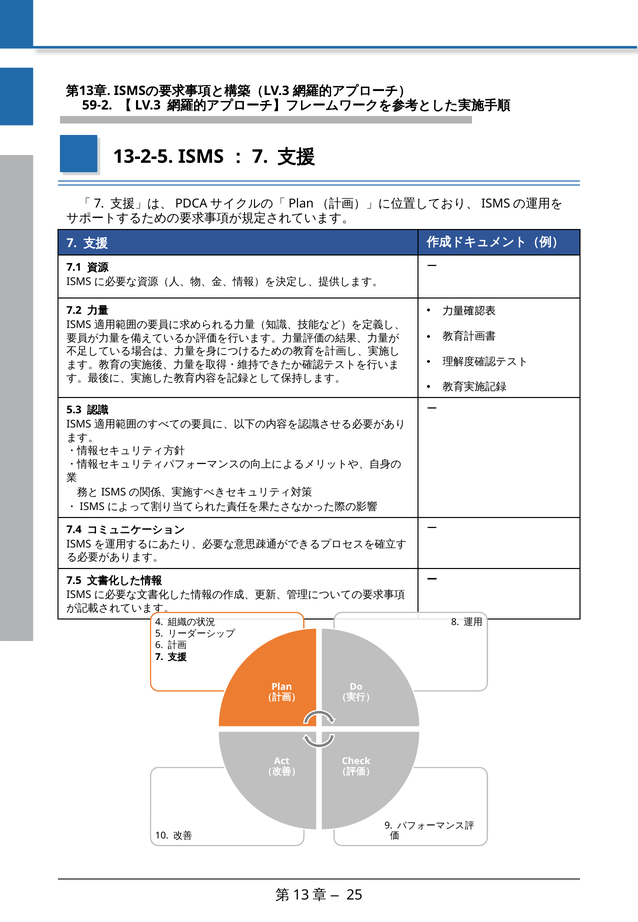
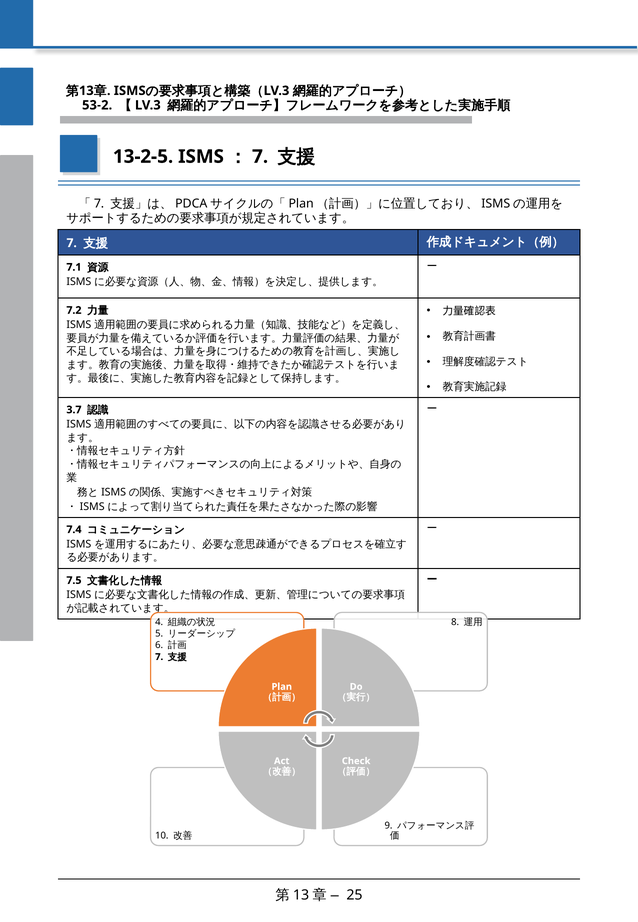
59-2: 59-2 -> 53-2 (97, 105)
5.3: 5.3 -> 3.7 (74, 410)
